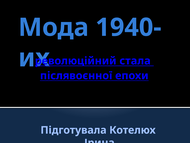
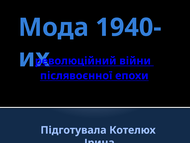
стала: стала -> війни (135, 61)
